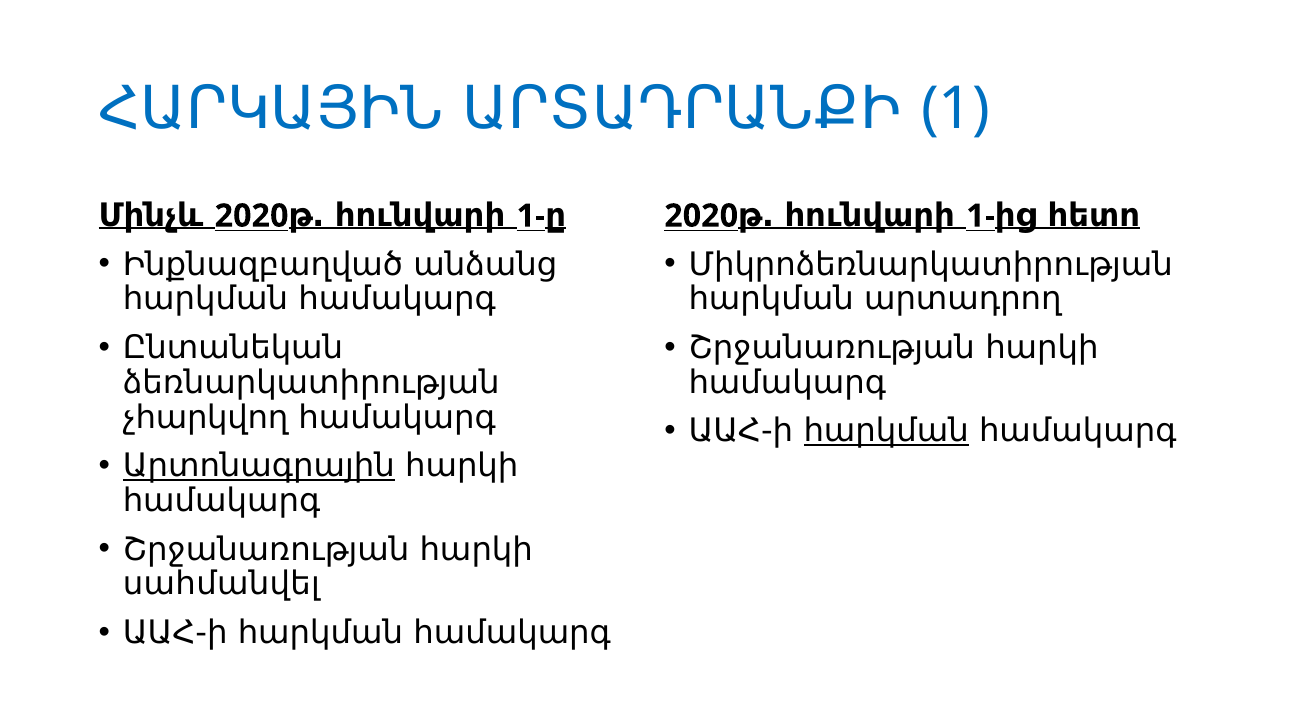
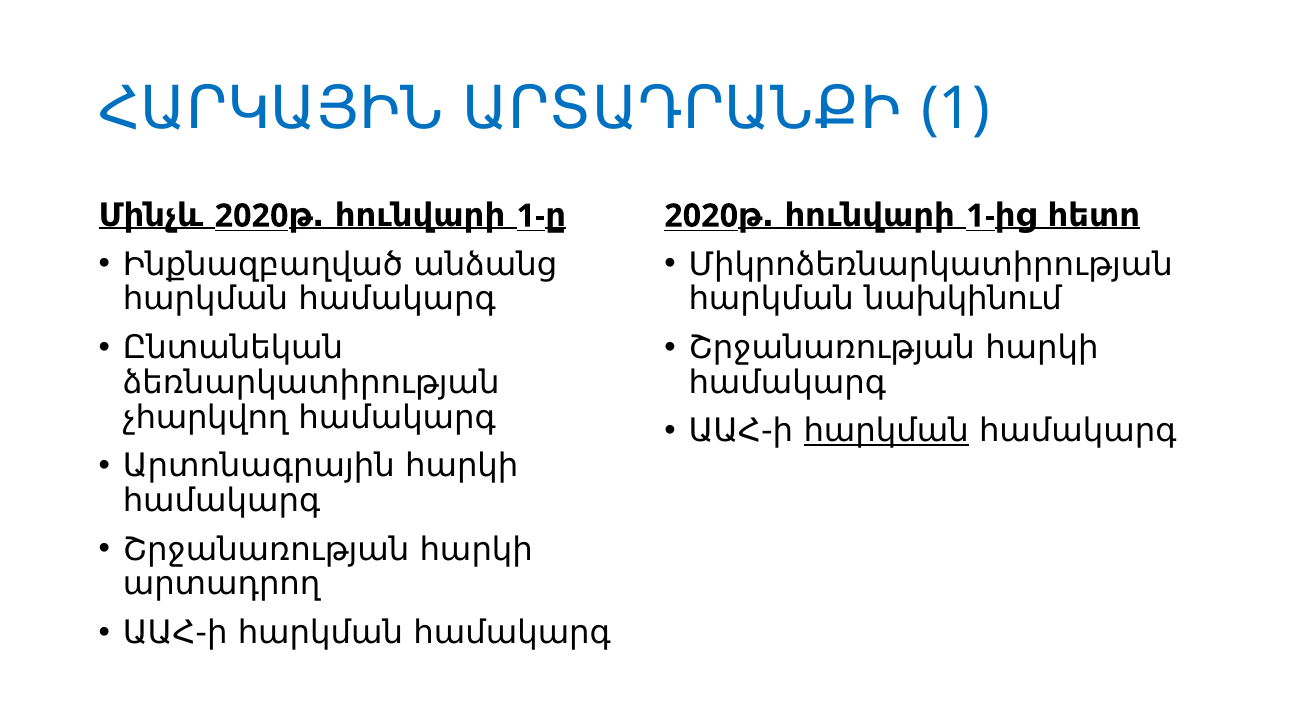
արտադրող: արտադրող -> նախկինում (963, 299)
Արտոնագրային underline: present -> none (259, 466)
սահմանվել: սահմանվել -> արտադրող (222, 584)
